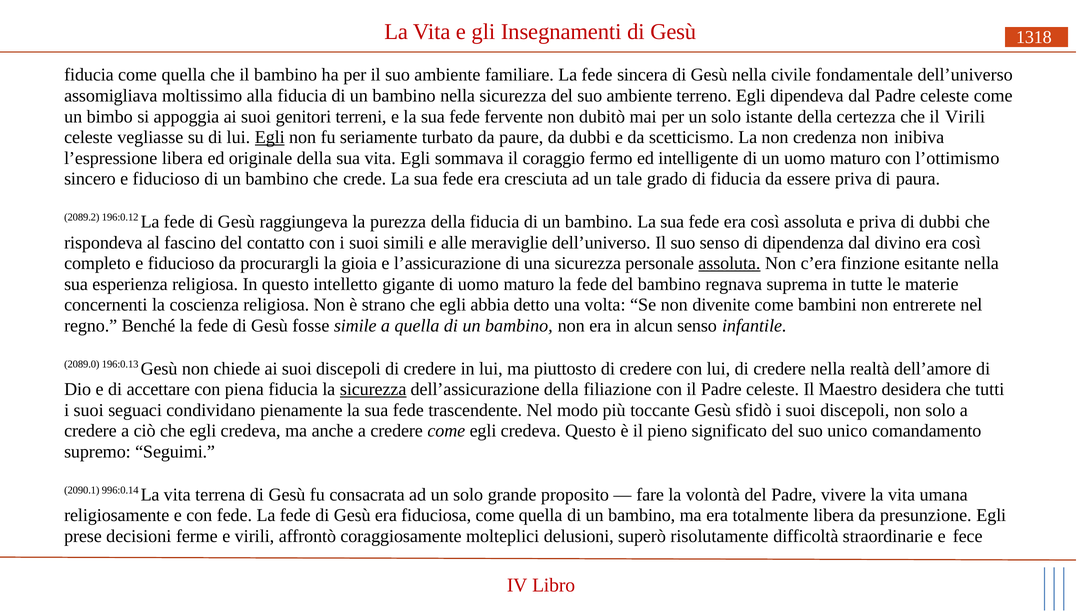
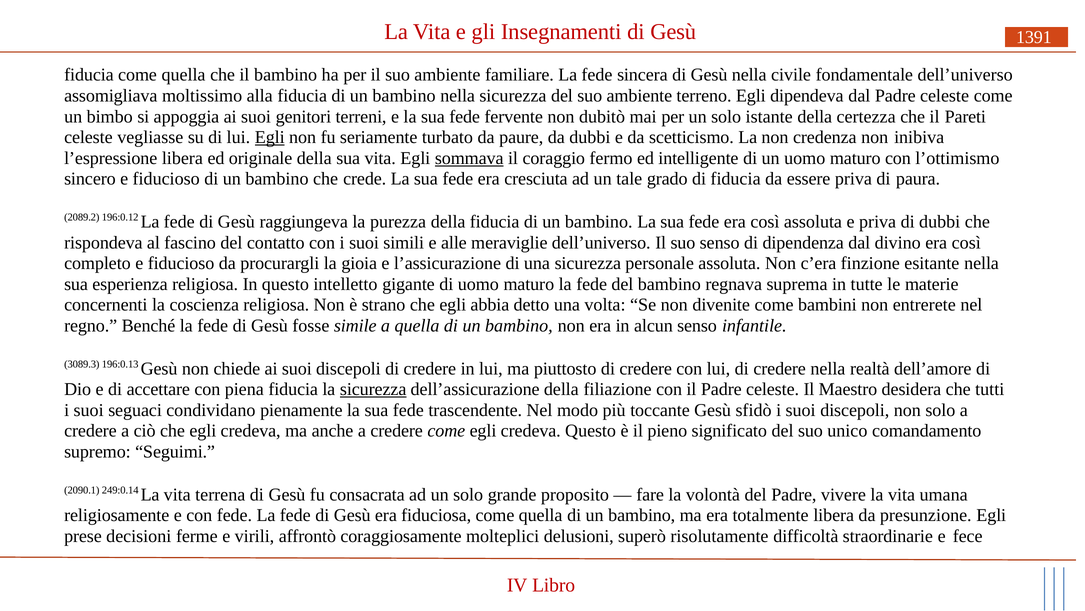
1318: 1318 -> 1391 (1034, 37)
il Virili: Virili -> Pareti (965, 117)
sommava underline: none -> present (469, 158)
assoluta underline: present -> none (729, 263)
2089.0: 2089.0 -> 3089.3 (82, 364)
996:0.14: 996:0.14 -> 249:0.14 (120, 490)
